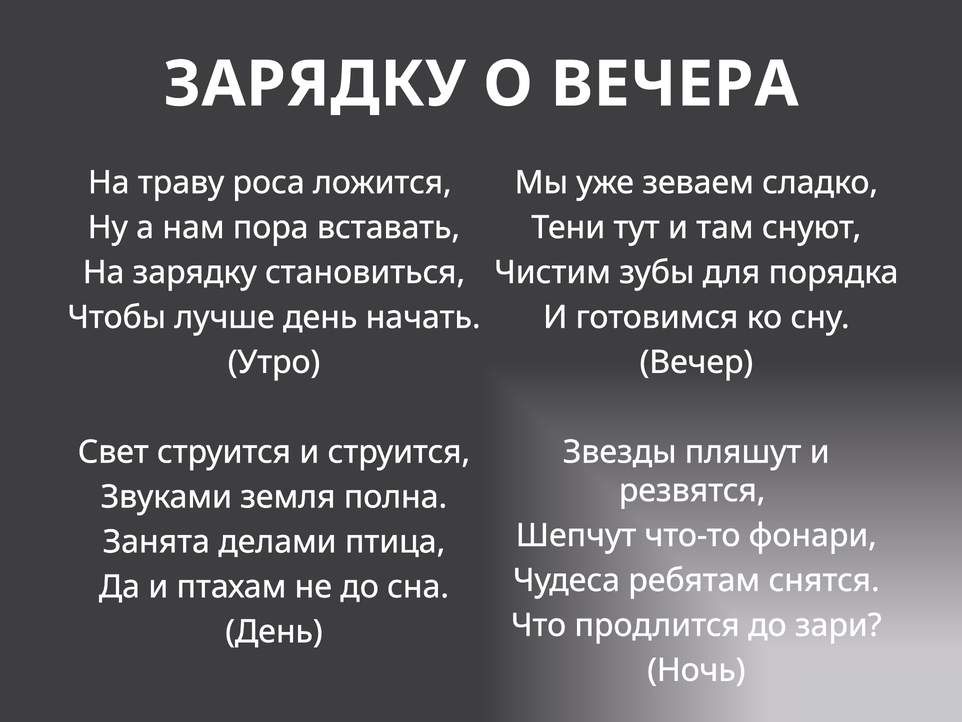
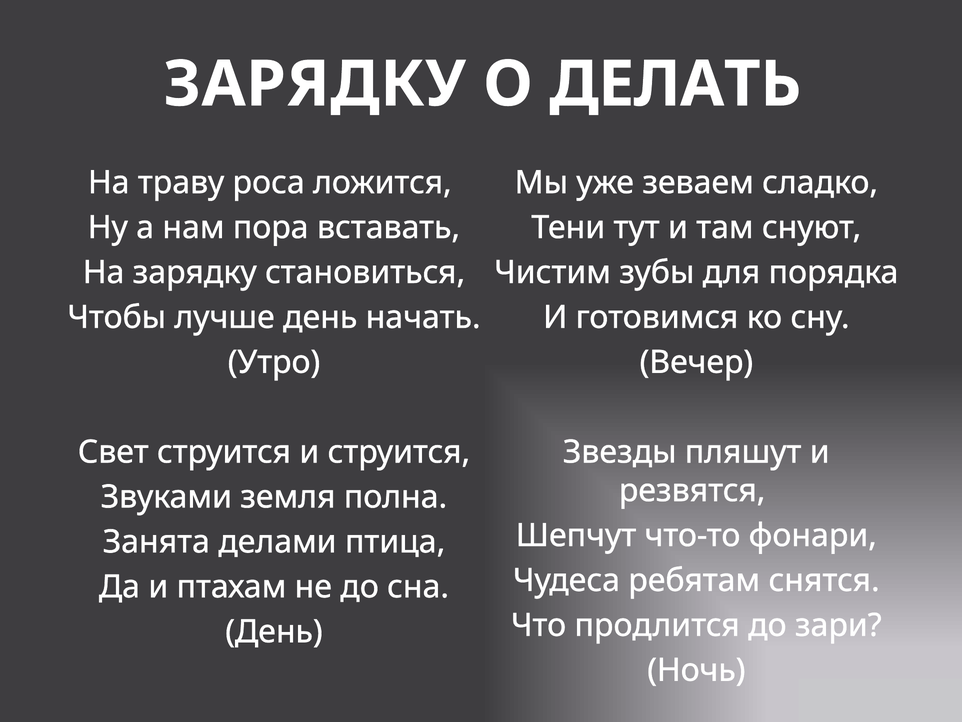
ВЕЧЕРА: ВЕЧЕРА -> ДЕЛАТЬ (675, 84)
